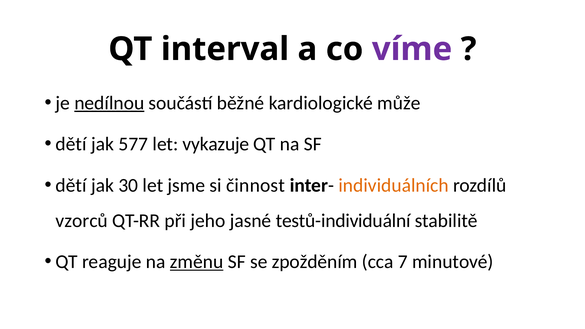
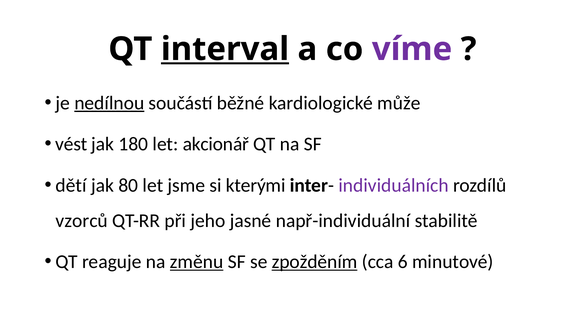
interval underline: none -> present (225, 49)
dětí: dětí -> vést (71, 144)
577: 577 -> 180 (133, 144)
vykazuje: vykazuje -> akcionář (216, 144)
30: 30 -> 80 (128, 185)
činnost: činnost -> kterými (256, 185)
individuálních colour: orange -> purple (394, 185)
testů-individuální: testů-individuální -> např-individuální (343, 221)
zpožděním underline: none -> present (315, 262)
7: 7 -> 6 (403, 262)
